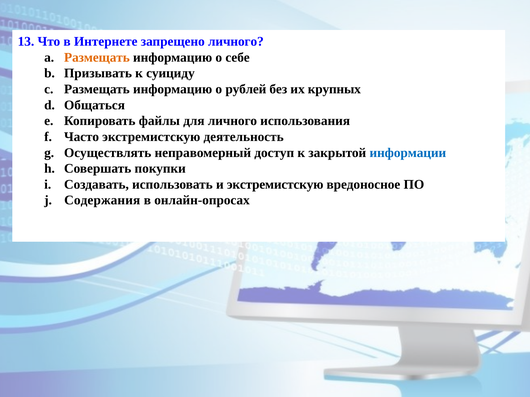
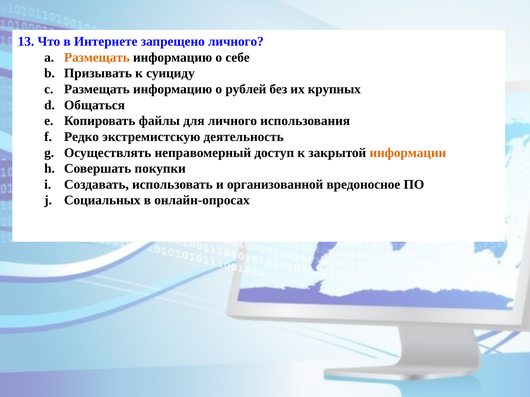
Часто: Часто -> Редко (81, 137)
информации colour: blue -> orange (408, 153)
и экстремистскую: экстремистскую -> организованной (275, 185)
Содержания: Содержания -> Социальных (102, 201)
